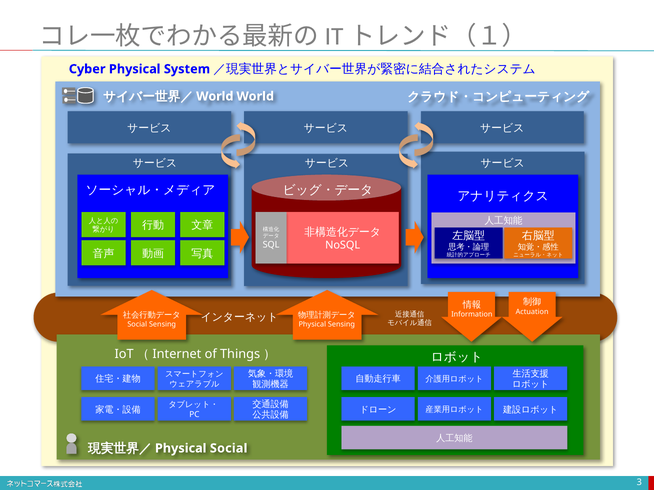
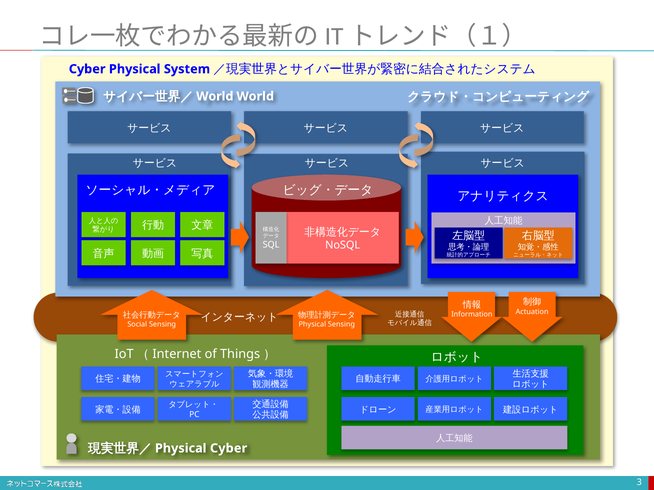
Physical Social: Social -> Cyber (229, 449)
